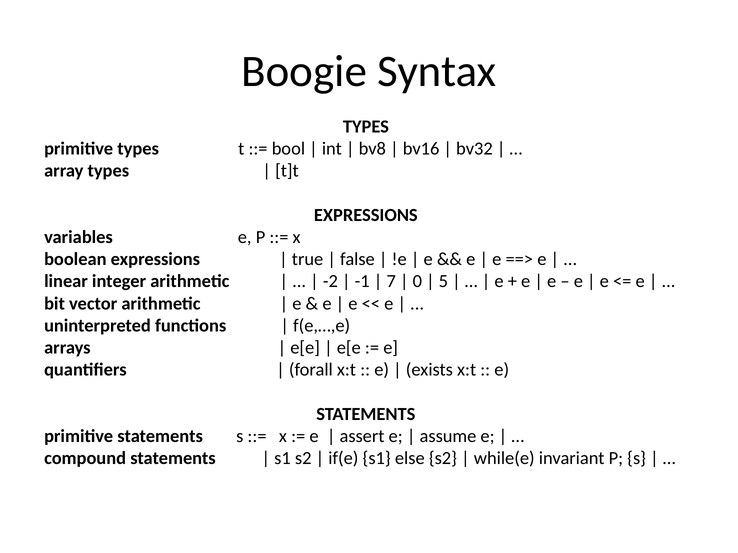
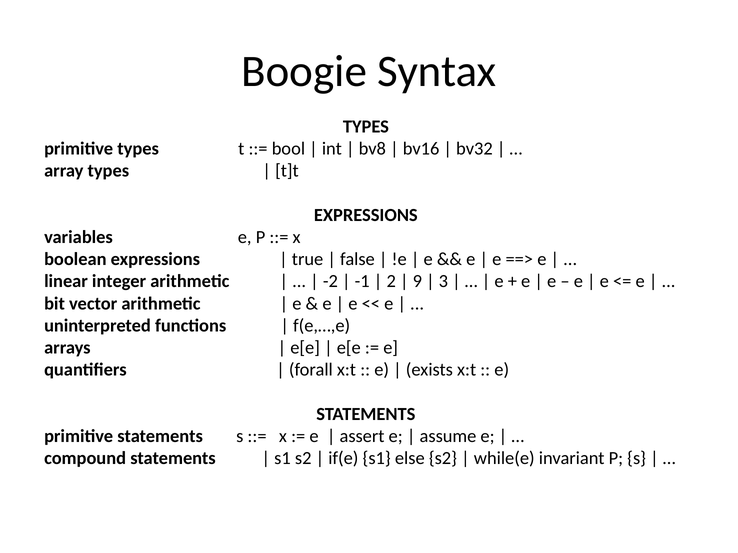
7: 7 -> 2 (391, 282)
0: 0 -> 9 (417, 282)
5: 5 -> 3 (443, 282)
